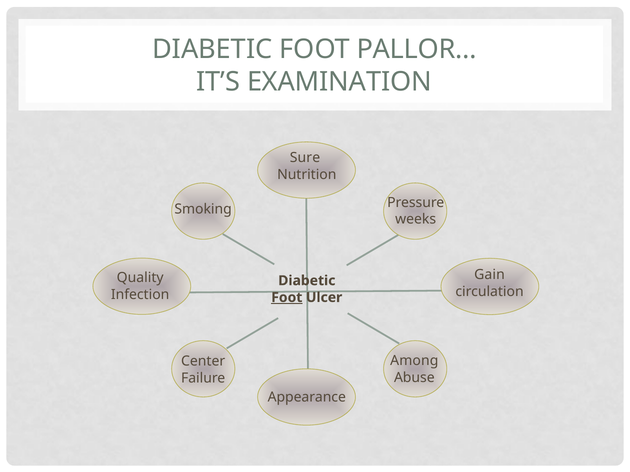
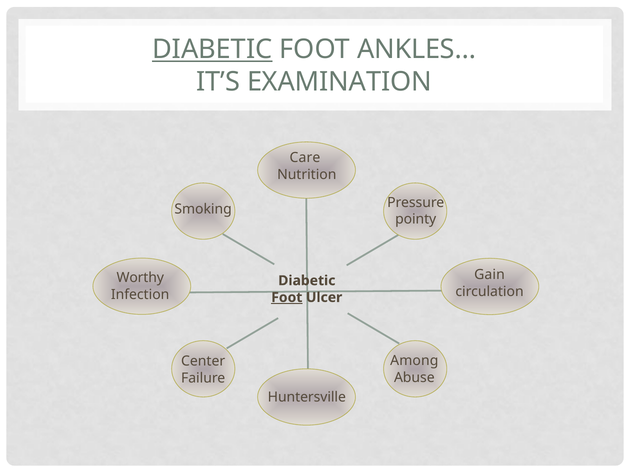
DIABETIC underline: none -> present (212, 50)
PALLOR…: PALLOR… -> ANKLES… (417, 50)
Sure: Sure -> Care (305, 158)
weeks: weeks -> pointy (416, 219)
Quality: Quality -> Worthy (140, 278)
Appearance: Appearance -> Huntersville (307, 398)
